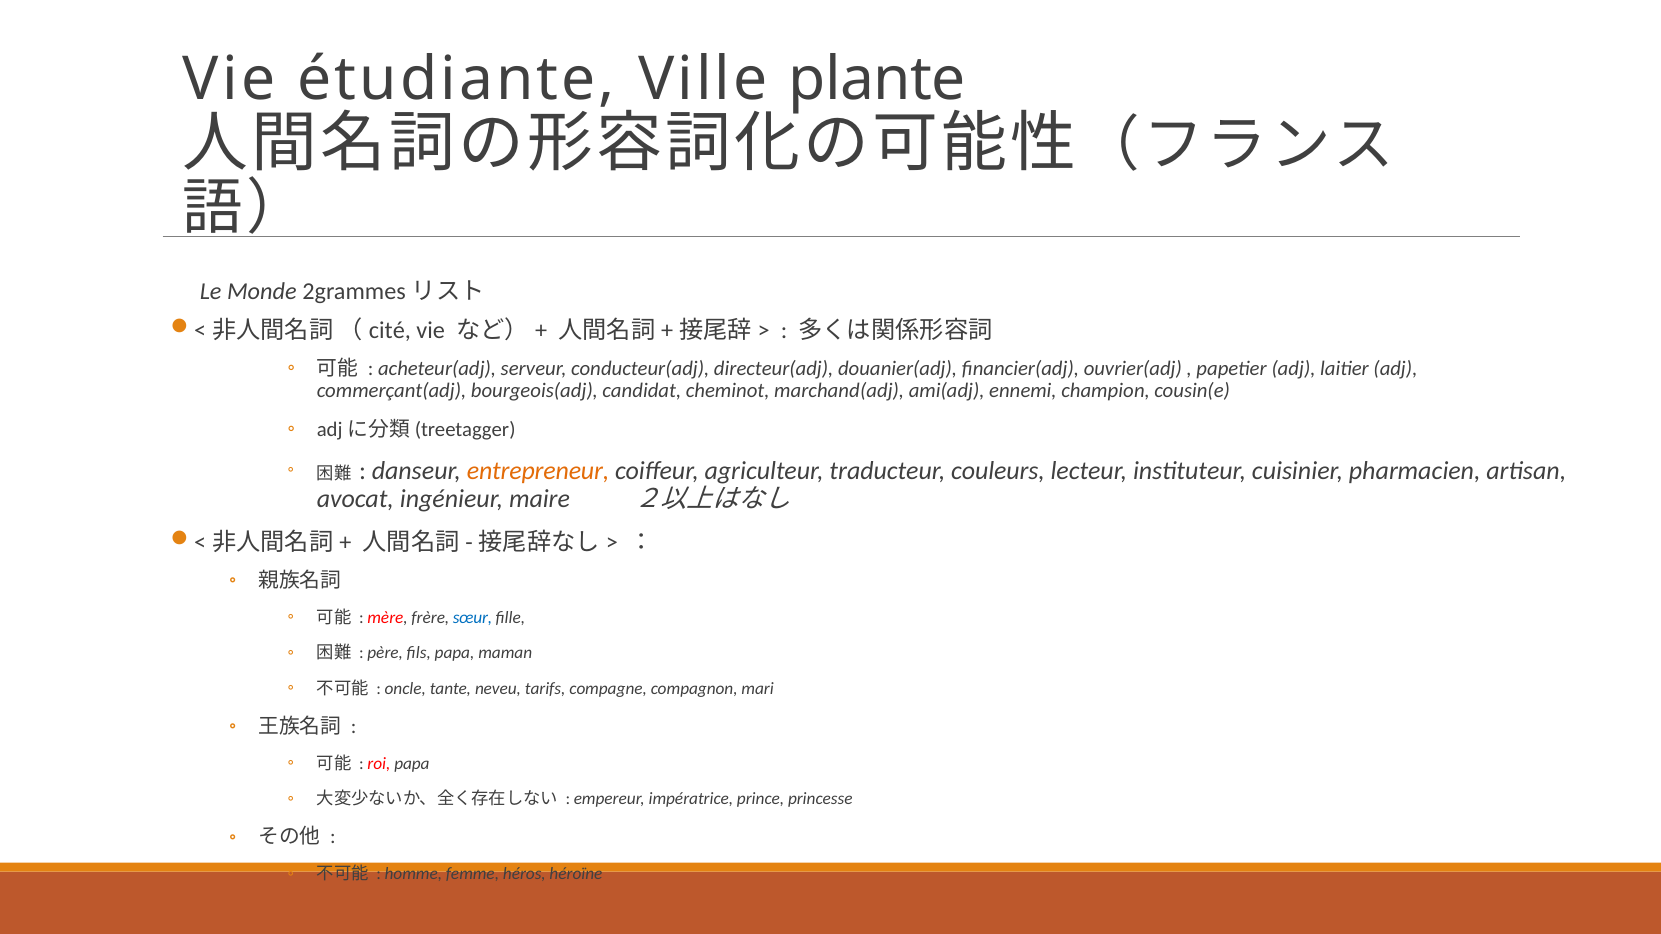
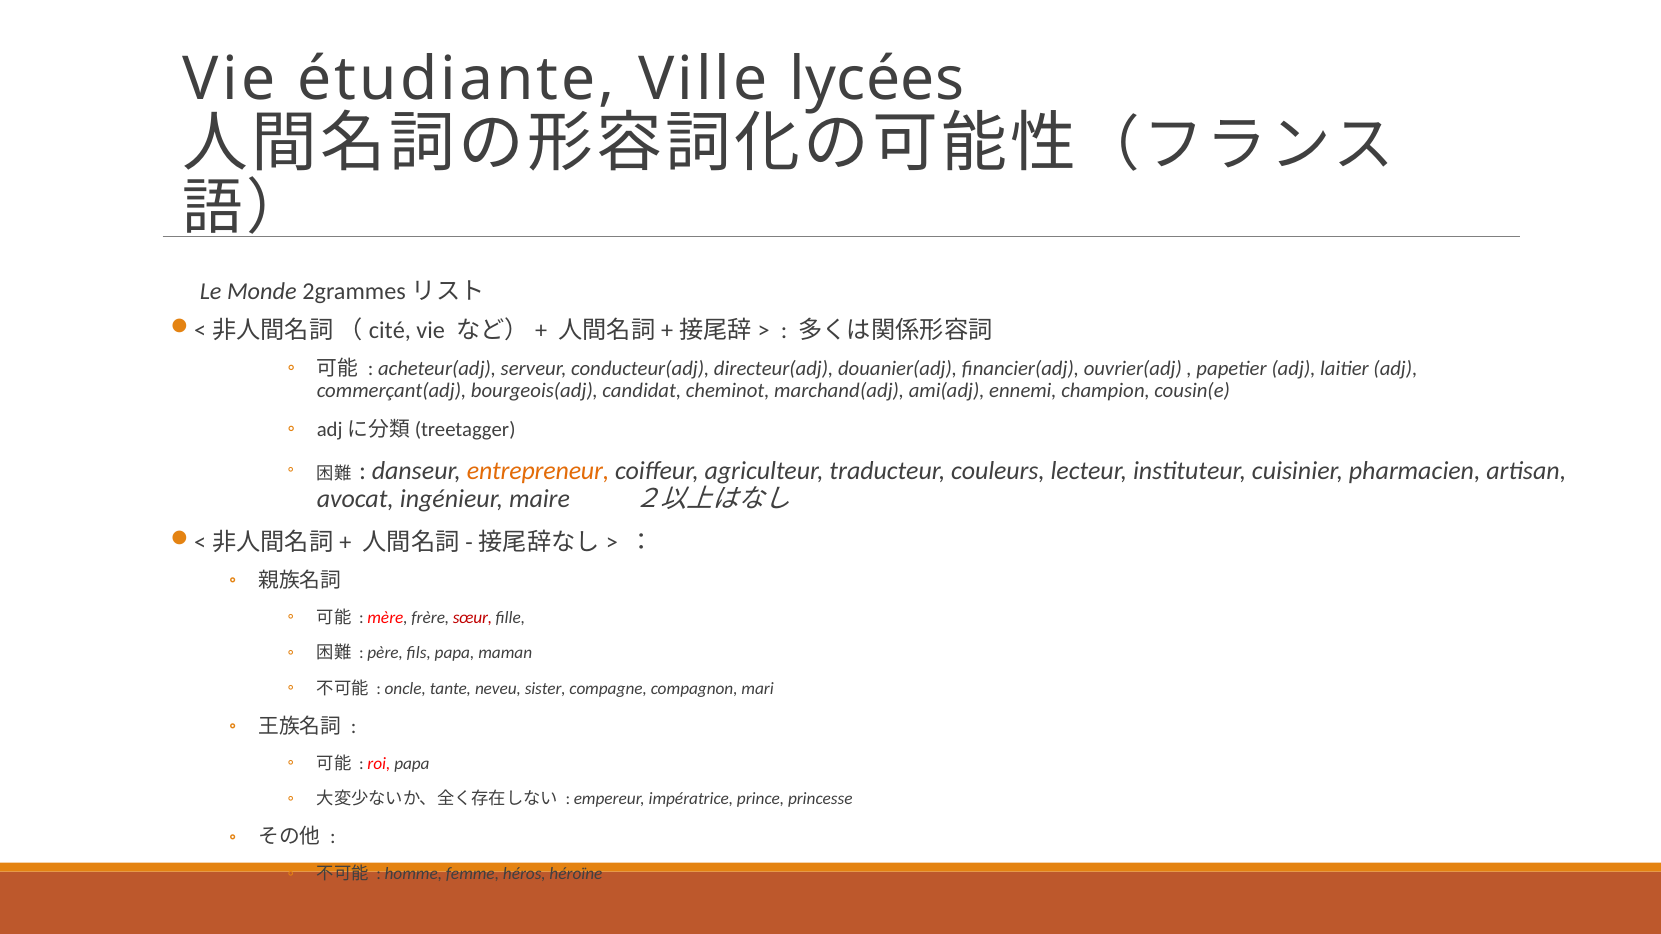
plante: plante -> lycées (877, 80)
sœur colour: blue -> red (473, 618)
tarifs: tarifs -> sister (545, 689)
